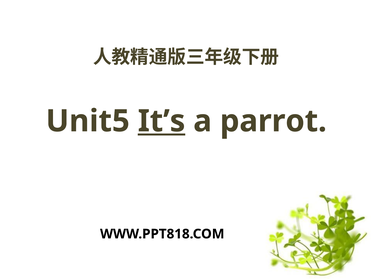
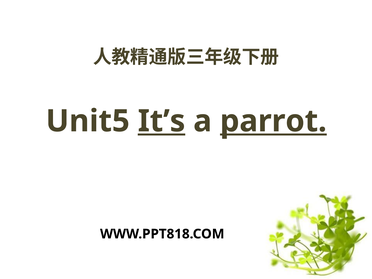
parrot underline: none -> present (273, 121)
